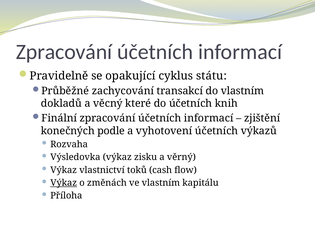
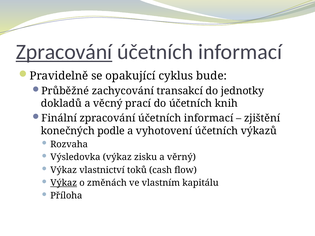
Zpracování underline: none -> present (64, 52)
státu: státu -> bude (211, 76)
do vlastním: vlastním -> jednotky (242, 91)
které: které -> prací (138, 104)
